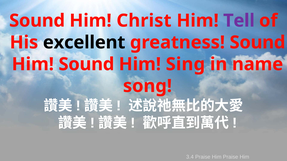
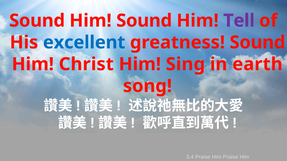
Him Christ: Christ -> Sound (144, 21)
excellent colour: black -> blue (84, 43)
Him Sound: Sound -> Christ (86, 64)
name: name -> earth (257, 64)
